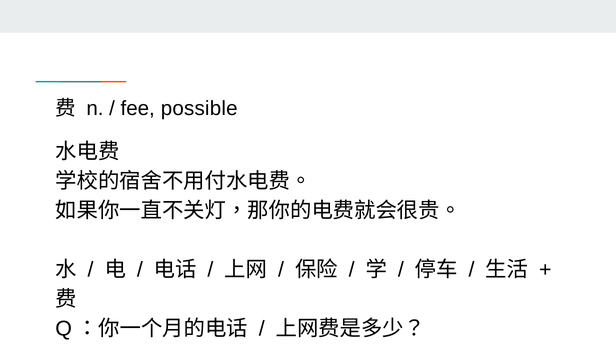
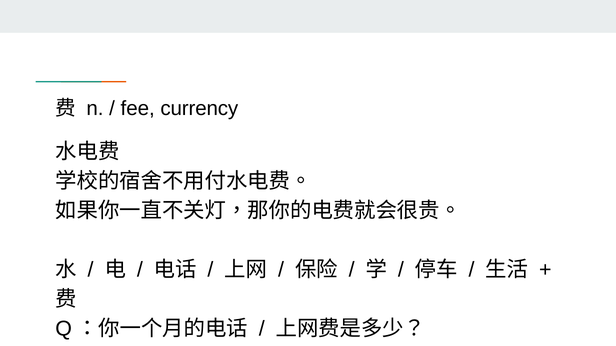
possible: possible -> currency (199, 109)
